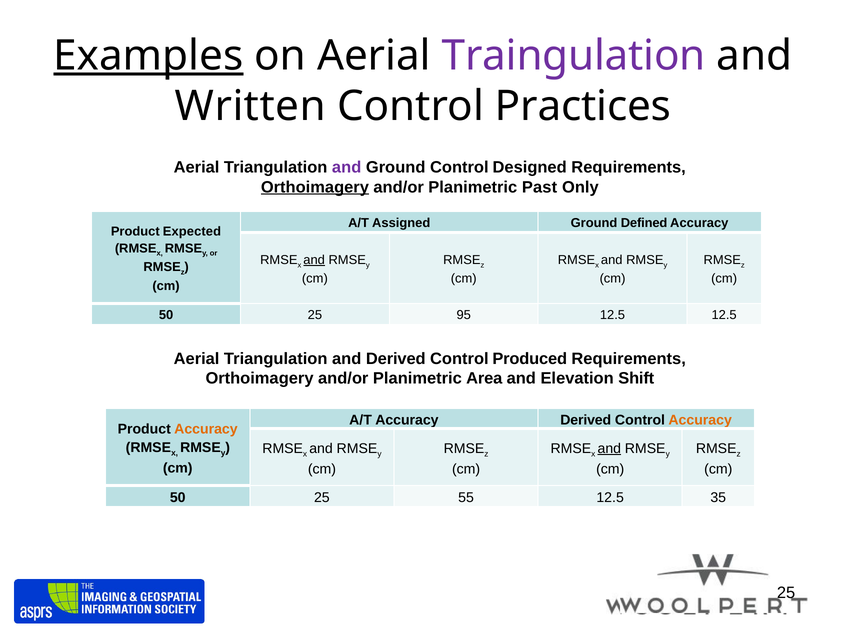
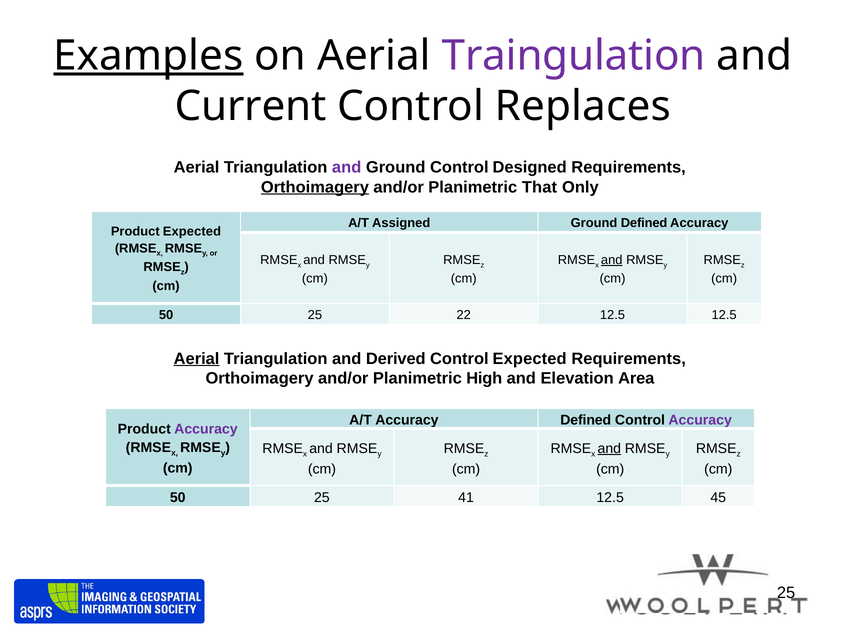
Written: Written -> Current (251, 107)
Practices: Practices -> Replaces (583, 107)
Past: Past -> That (539, 187)
and underline: present -> none (314, 260)
and underline: none -> present (612, 260)
95: 95 -> 22 (464, 315)
Aerial underline: none -> present (197, 359)
Control Produced: Produced -> Expected (530, 359)
Area: Area -> High (484, 379)
Shift: Shift -> Area (636, 379)
Accuracy Derived: Derived -> Defined (586, 420)
Accuracy colour: orange -> purple (700, 420)
Accuracy colour: orange -> purple (206, 429)
55: 55 -> 41 (466, 498)
35: 35 -> 45 (718, 498)
